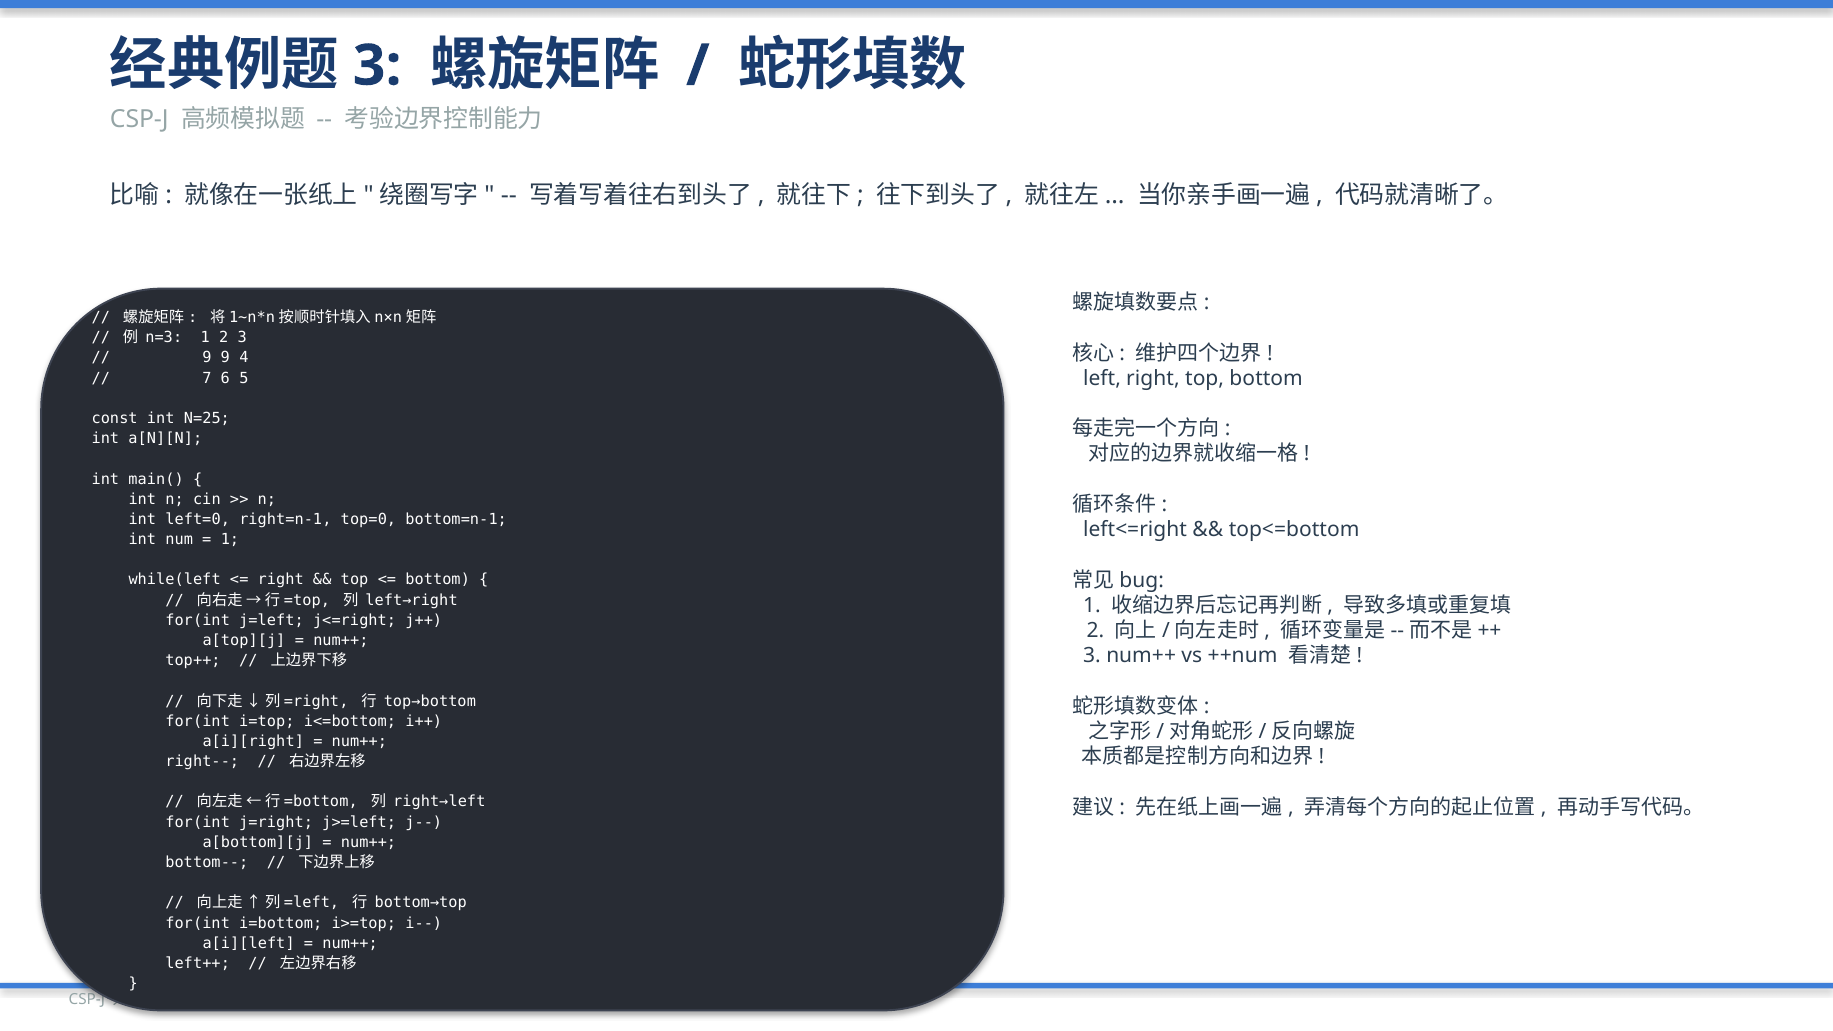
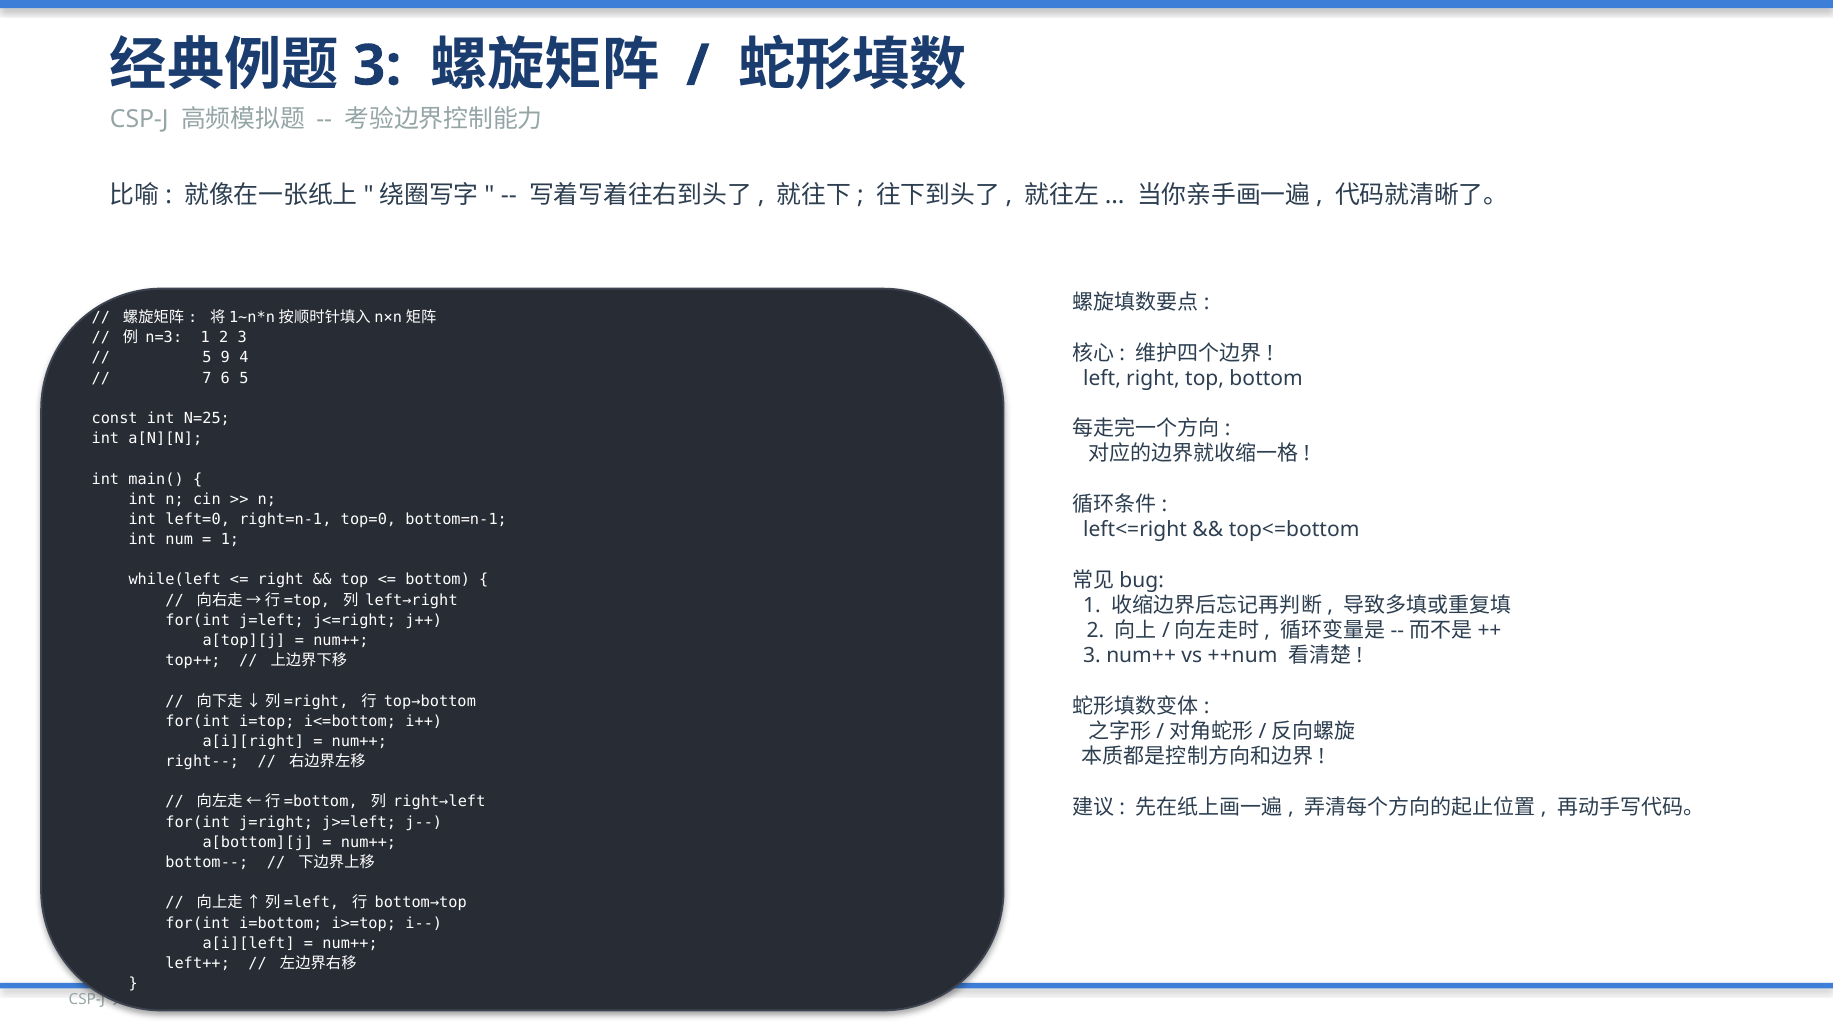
9: 9 -> 5 (207, 358)
